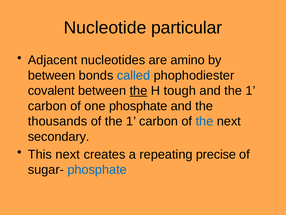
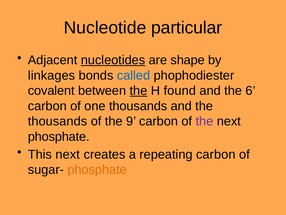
nucleotides underline: none -> present (113, 60)
amino: amino -> shape (188, 60)
between: between -> linkages (52, 75)
tough: tough -> found (180, 91)
and the 1: 1 -> 6 (250, 91)
one phosphate: phosphate -> thousands (138, 106)
of the 1: 1 -> 9 (131, 121)
the colour: blue -> purple (205, 121)
secondary: secondary -> phosphate (59, 136)
repeating precise: precise -> carbon (216, 154)
phosphate colour: blue -> orange (97, 169)
